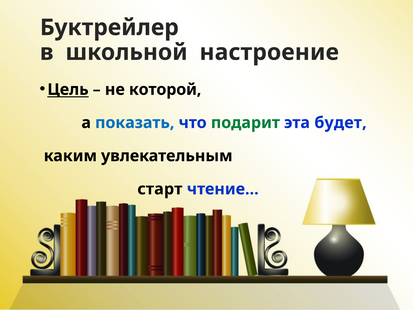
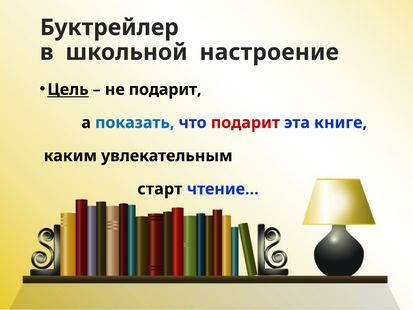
не которой: которой -> подарит (165, 89)
подарит colour: green -> red (245, 123)
будет: будет -> книге (341, 123)
